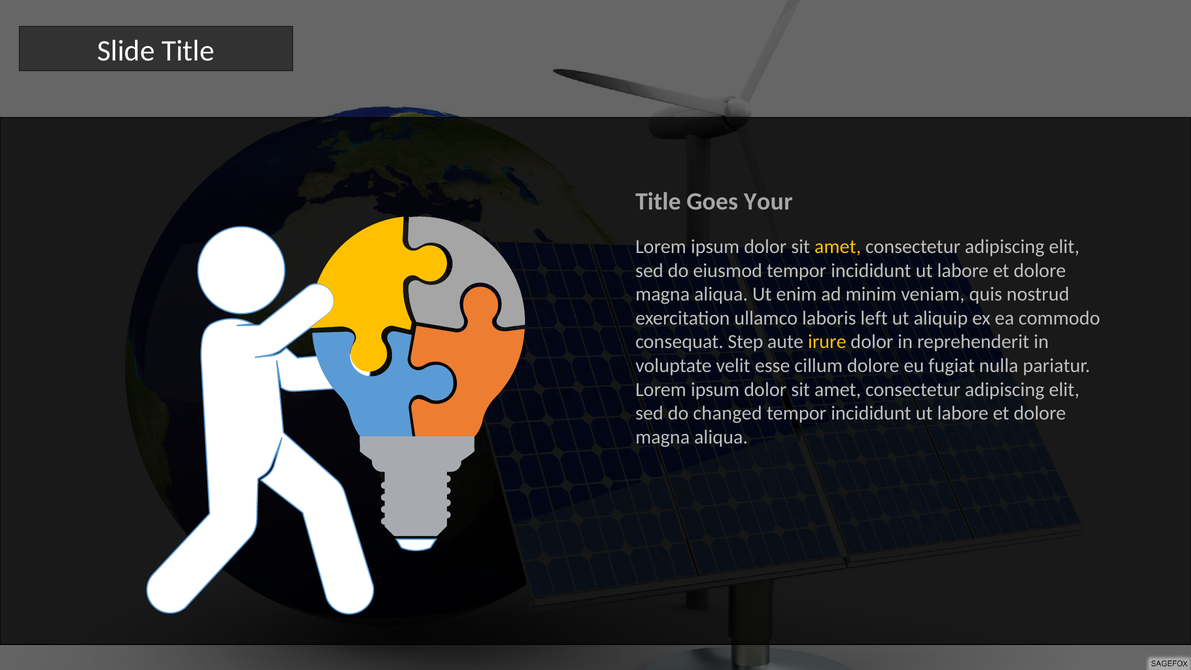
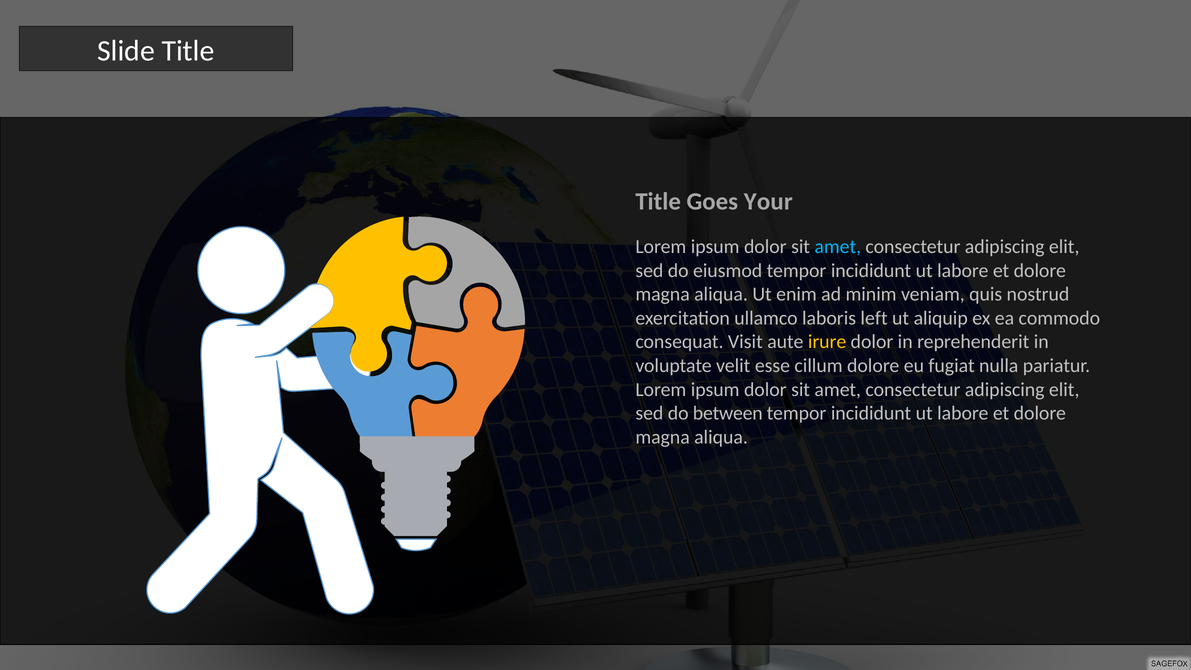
amet colour: yellow -> light blue (838, 247)
Step: Step -> Visit (745, 342)
changed: changed -> between (728, 413)
